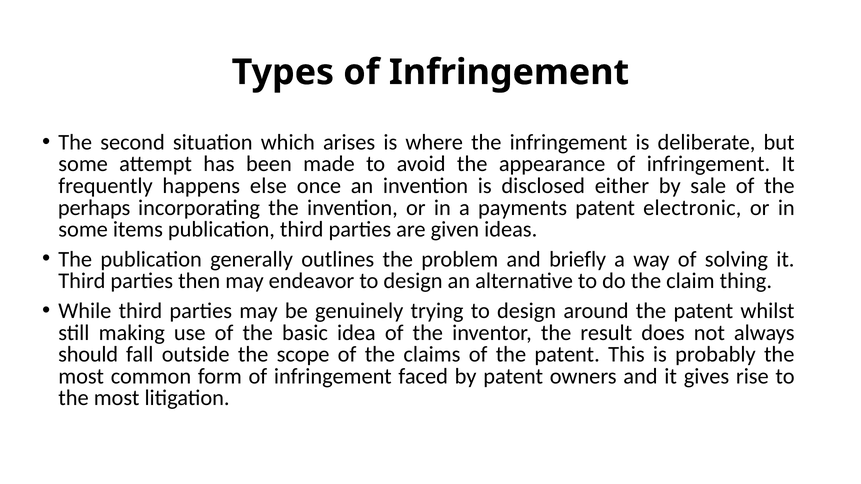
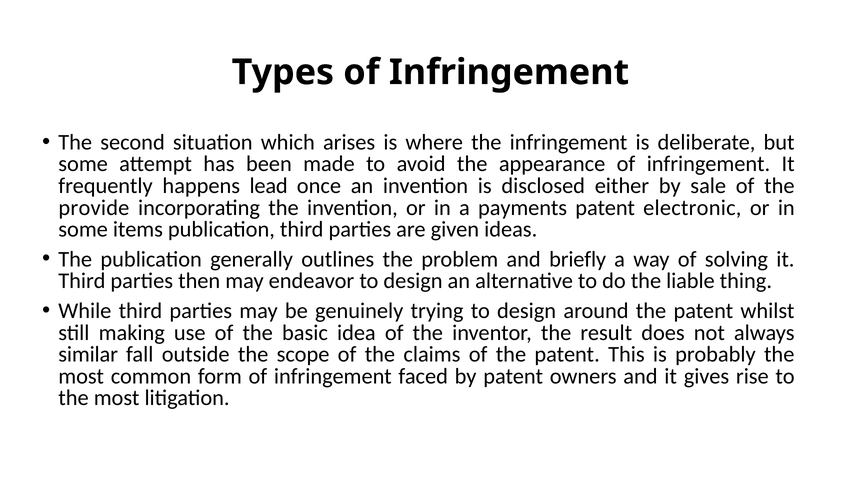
else: else -> lead (269, 186)
perhaps: perhaps -> provide (94, 208)
claim: claim -> liable (690, 281)
should: should -> similar (88, 355)
